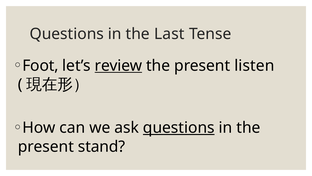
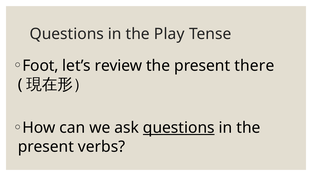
Last: Last -> Play (169, 34)
review underline: present -> none (118, 65)
listen: listen -> there (254, 65)
stand: stand -> verbs (101, 146)
